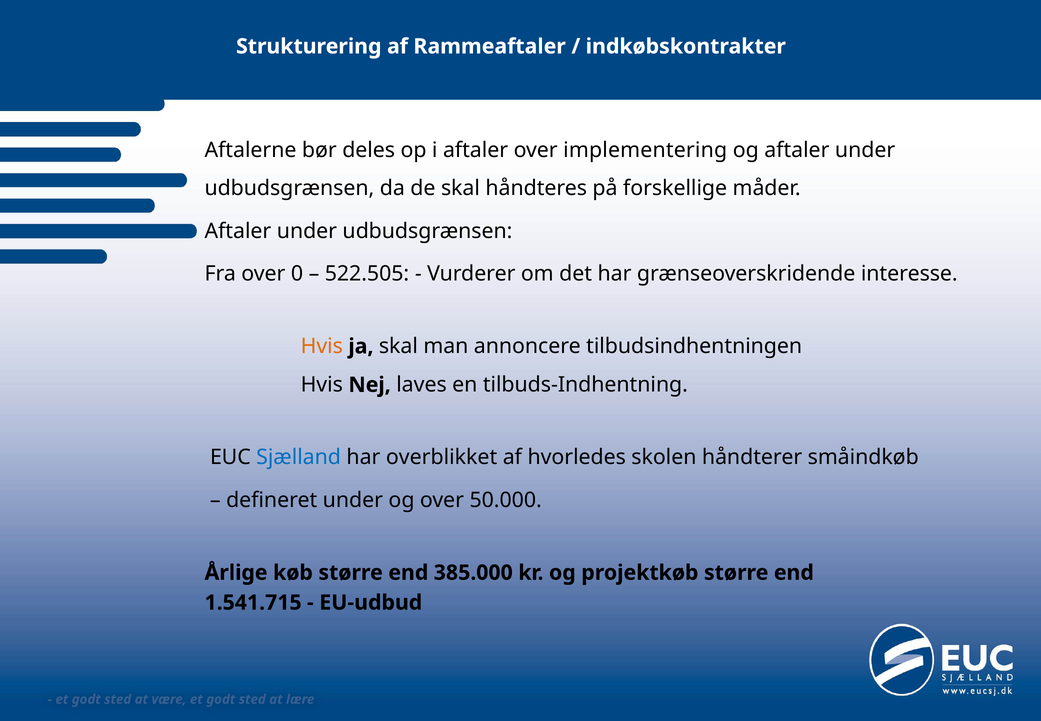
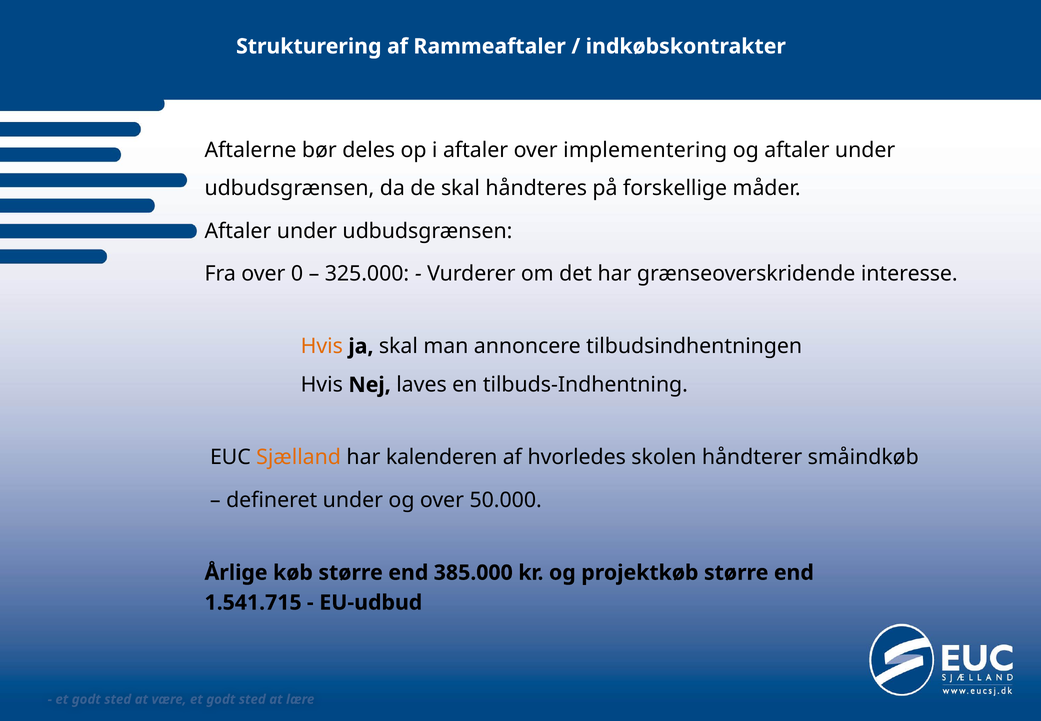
522.505: 522.505 -> 325.000 (367, 274)
Sjælland colour: blue -> orange (299, 457)
overblikket: overblikket -> kalenderen (442, 457)
